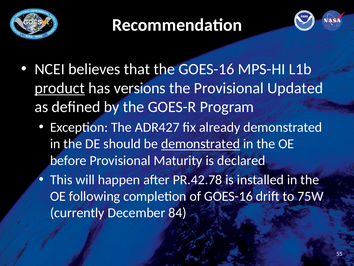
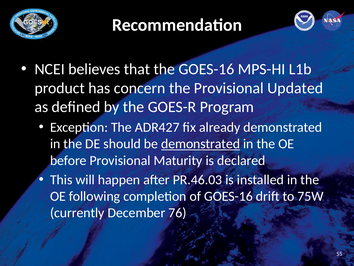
product underline: present -> none (60, 88)
versions: versions -> concern (140, 88)
PR.42.78: PR.42.78 -> PR.46.03 (198, 179)
84: 84 -> 76 (177, 213)
